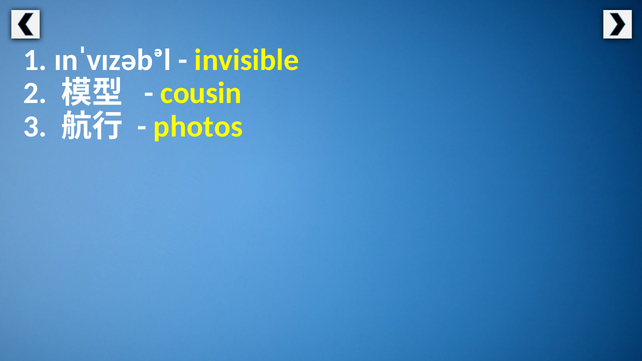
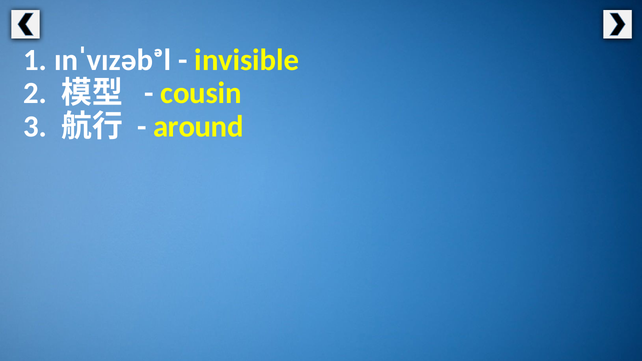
photos: photos -> around (198, 126)
